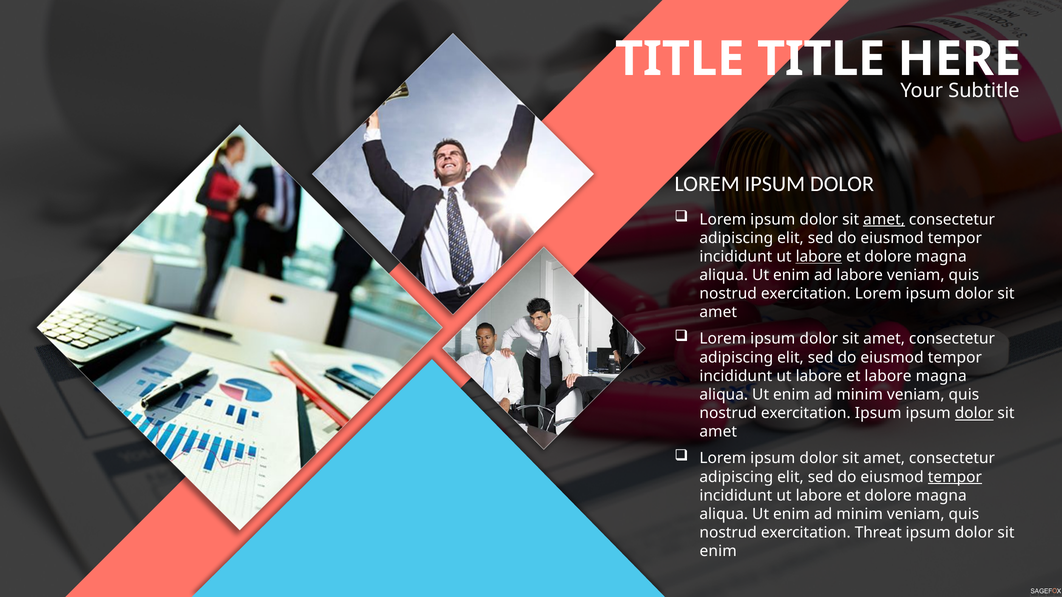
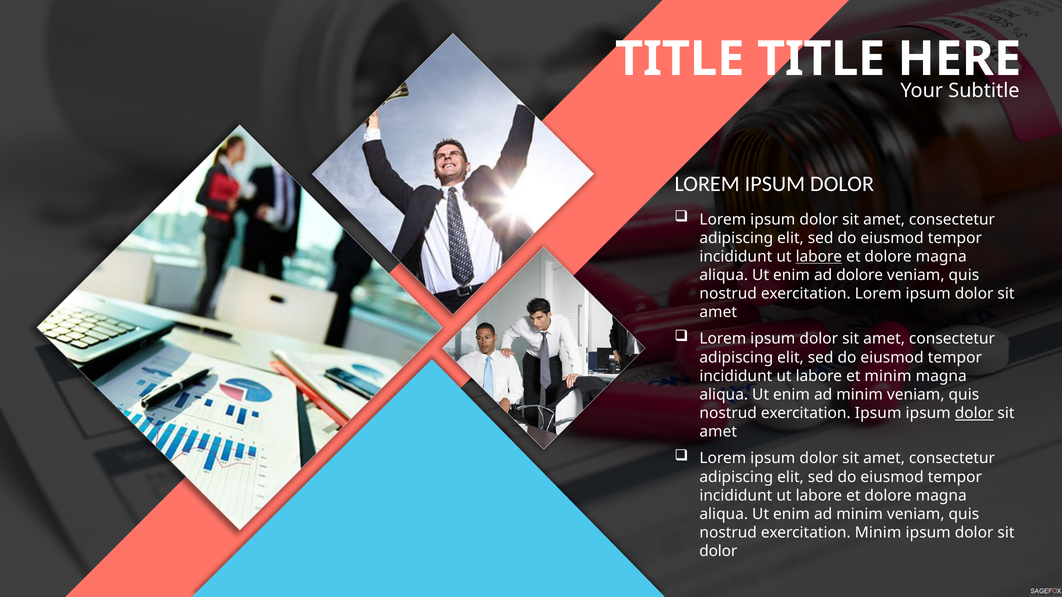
amet underline: present -> none (884, 220)
ad labore: labore -> dolore (860, 275)
et labore: labore -> minim (888, 376)
tempor underline: present -> none (955, 477)
exercitation Threat: Threat -> Minim (878, 533)
enim: enim -> dolor (718, 552)
